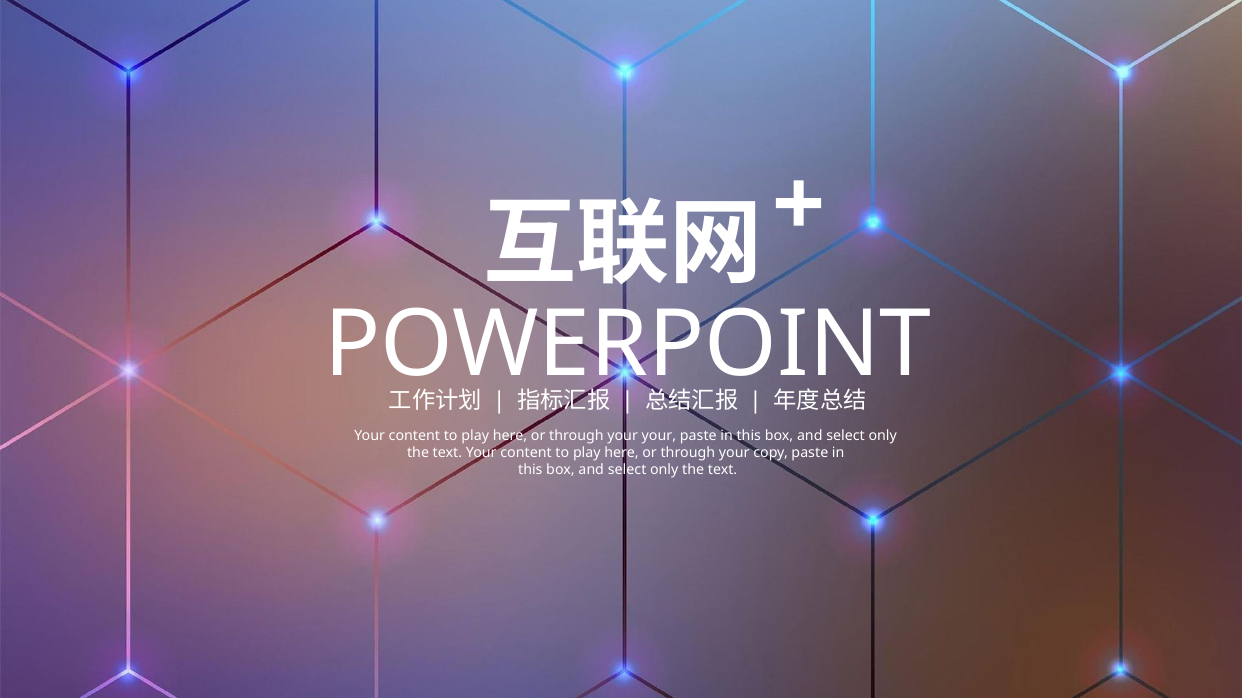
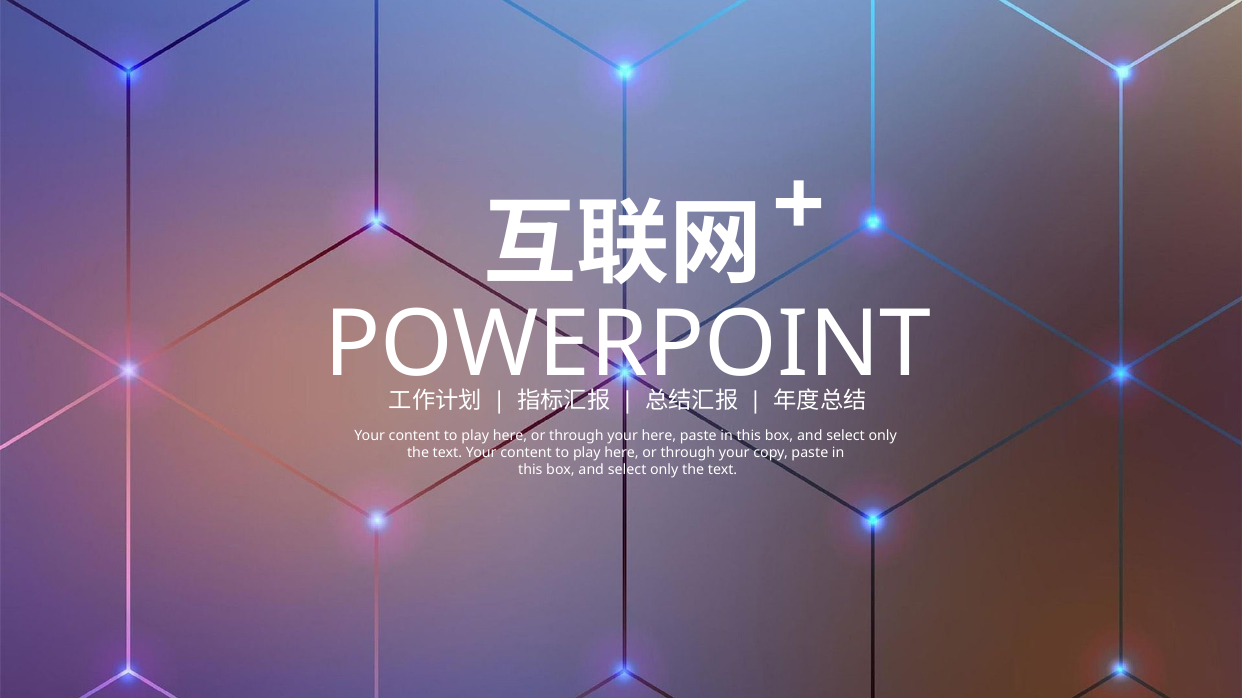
your your: your -> here (659, 436)
